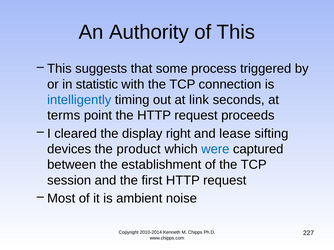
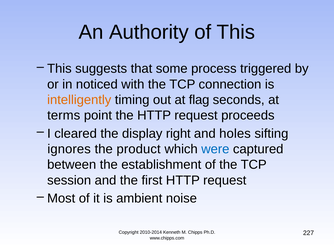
statistic: statistic -> noticed (97, 84)
intelligently colour: blue -> orange (79, 100)
link: link -> flag (199, 100)
lease: lease -> holes (235, 134)
devices: devices -> ignores (69, 149)
